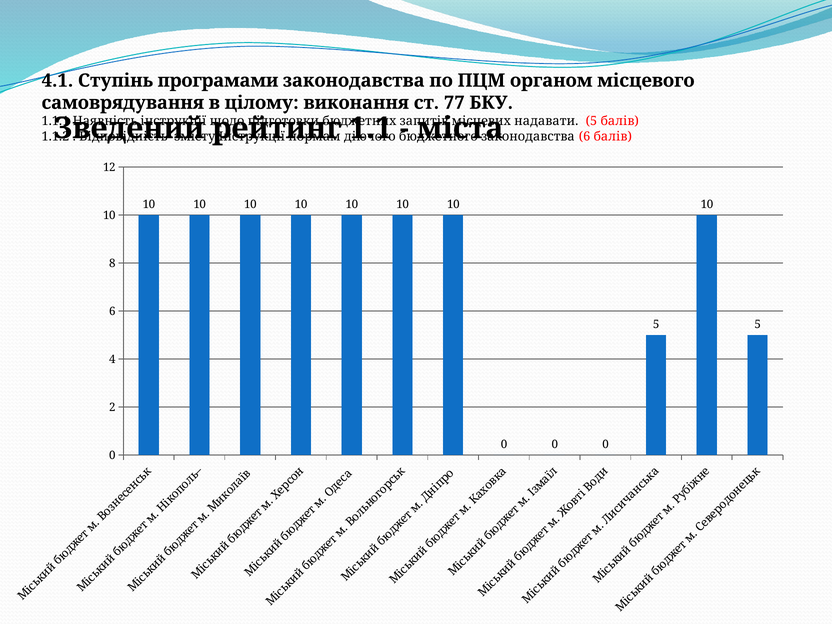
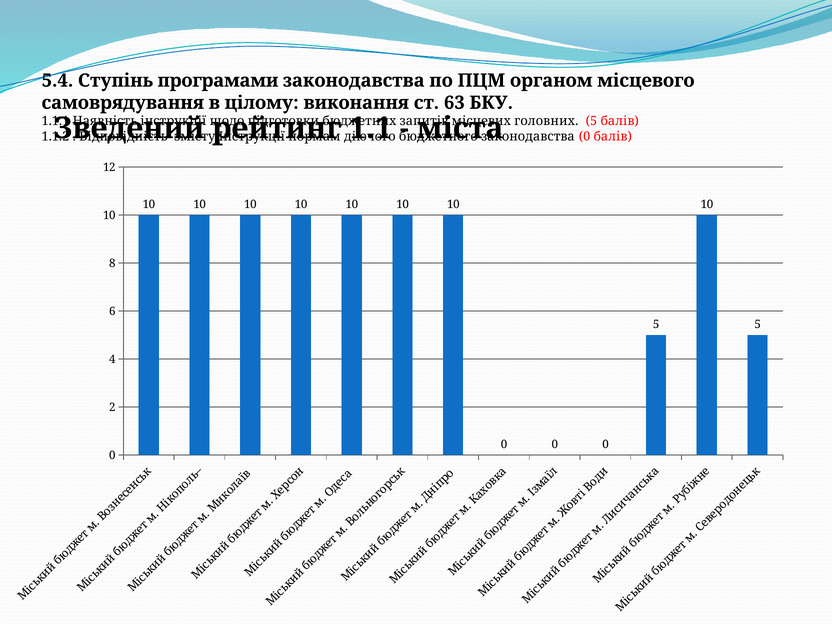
4.1: 4.1 -> 5.4 (57, 81)
77: 77 -> 63 (454, 103)
надавати: надавати -> головних (546, 121)
законодавства 6: 6 -> 0 (585, 136)
